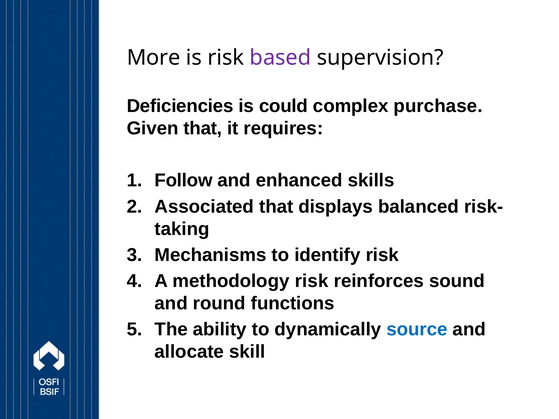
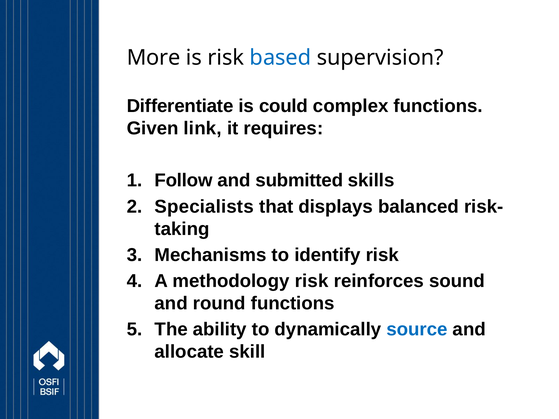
based colour: purple -> blue (280, 58)
Deficiencies: Deficiencies -> Differentiate (180, 106)
complex purchase: purchase -> functions (438, 106)
Given that: that -> link (203, 128)
enhanced: enhanced -> submitted (299, 181)
Associated: Associated -> Specialists (204, 207)
